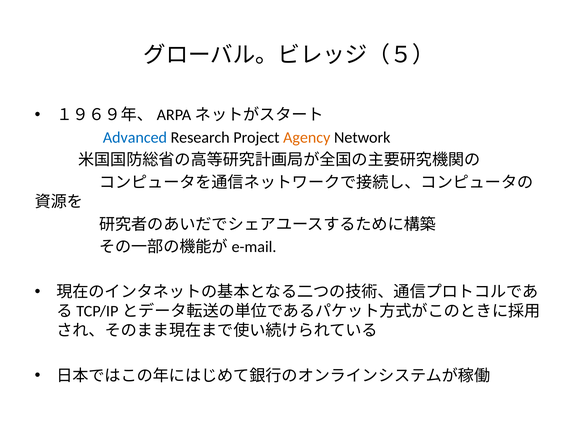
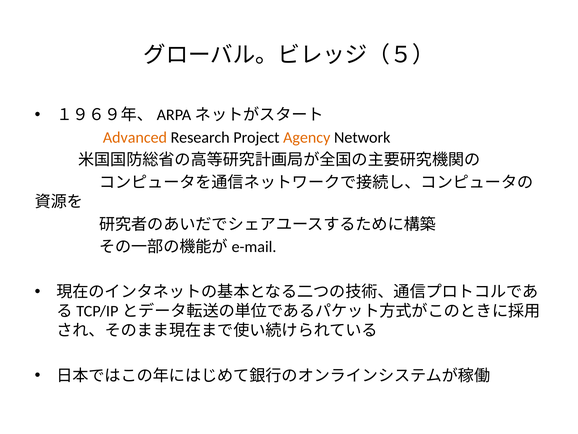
Advanced colour: blue -> orange (135, 137)
